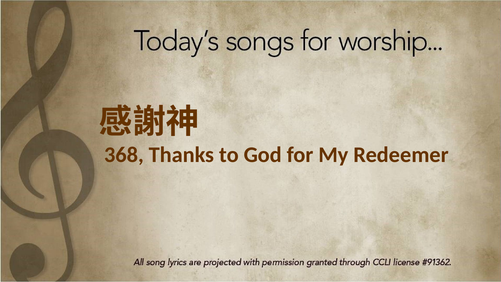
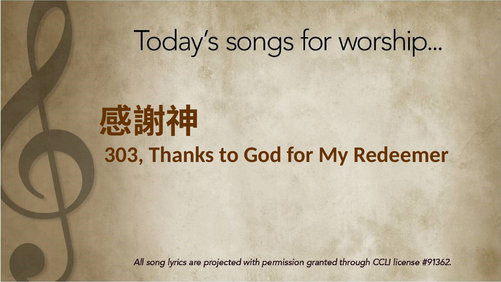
368: 368 -> 303 (124, 155)
